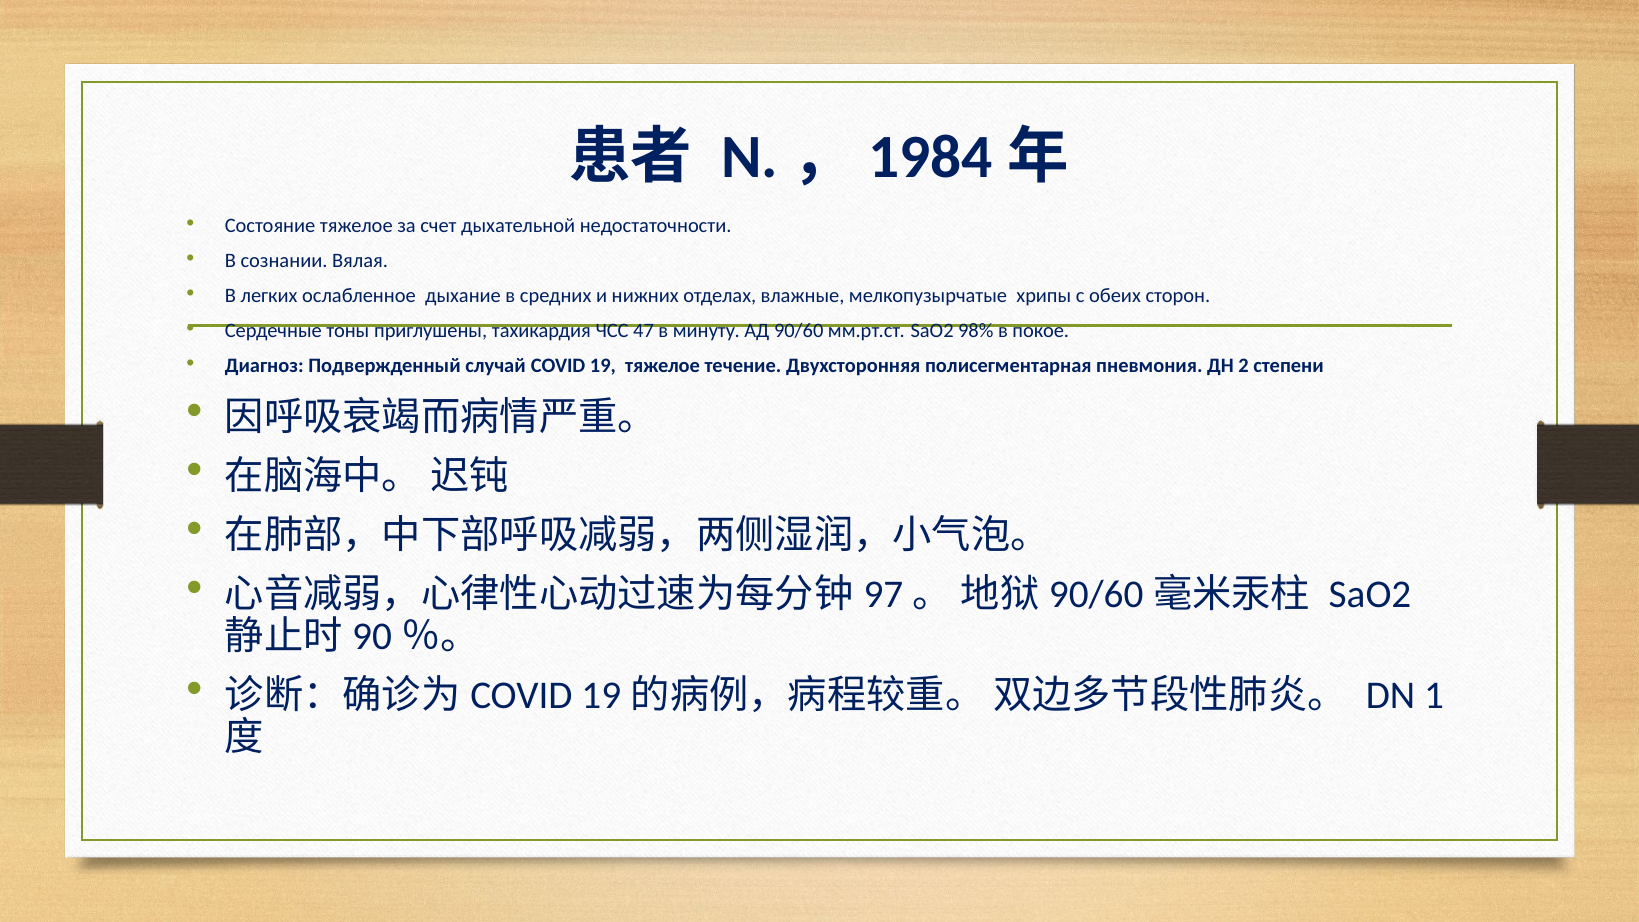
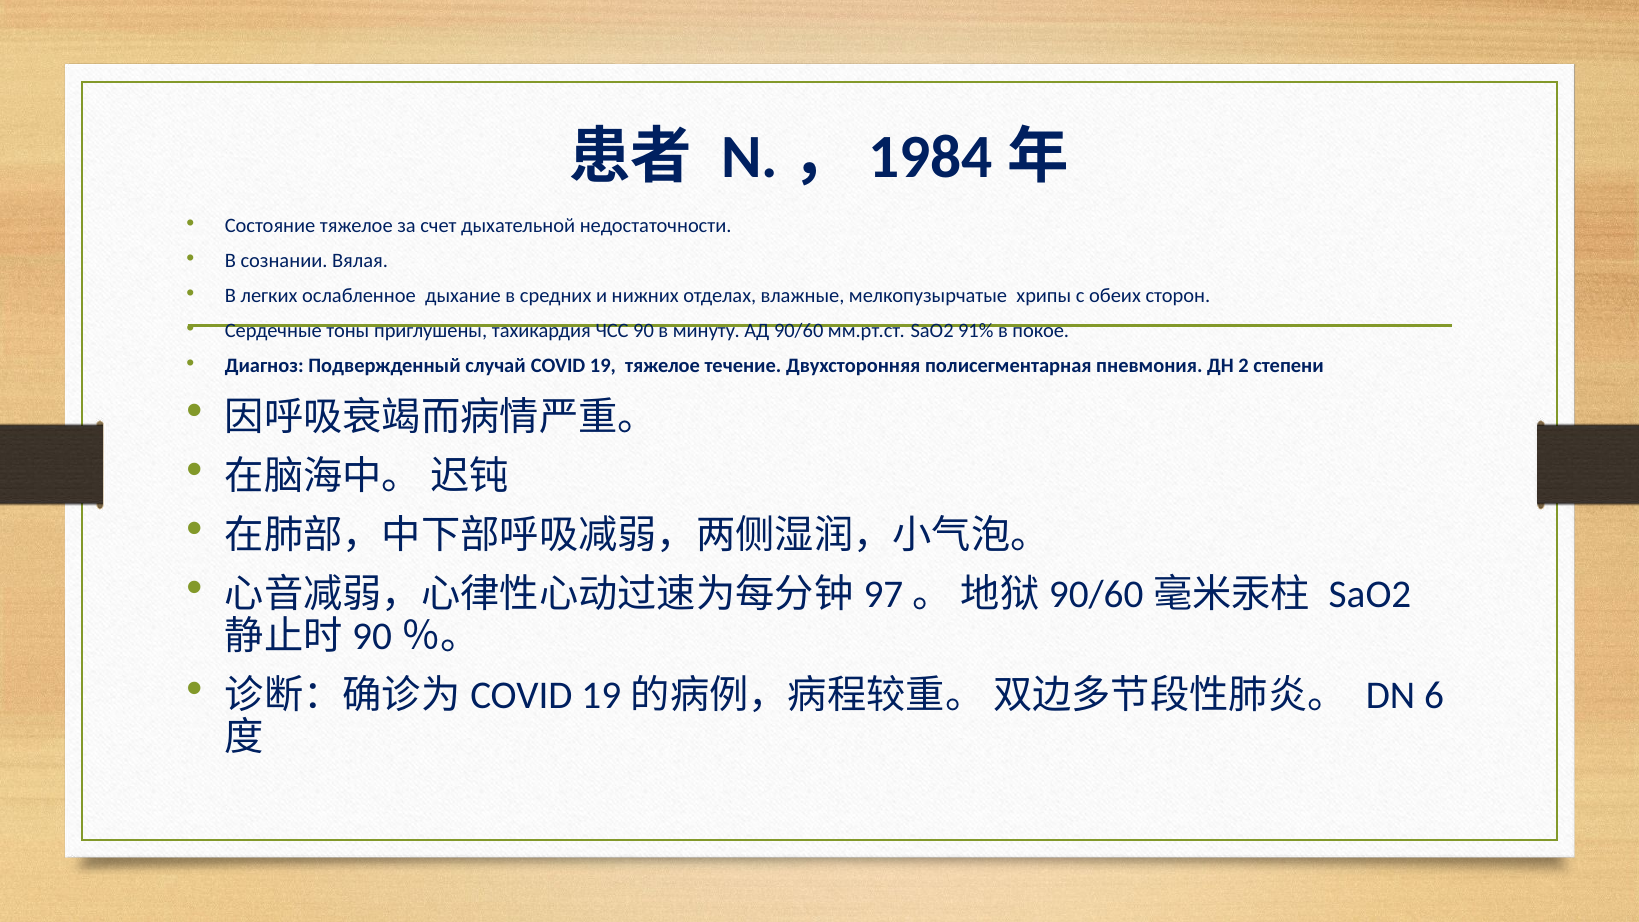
47: 47 -> 90 (644, 331)
98%: 98% -> 91% (976, 331)
1: 1 -> 6 (1434, 695)
